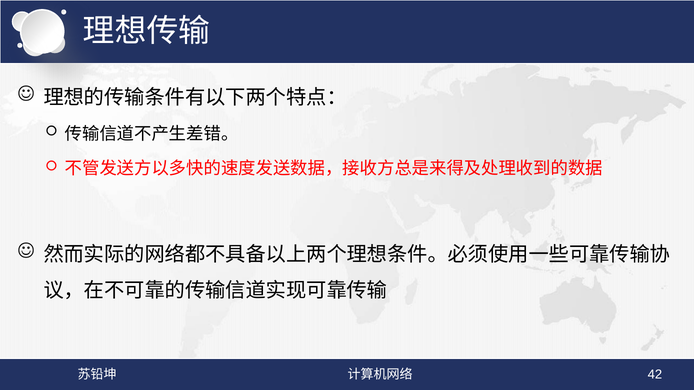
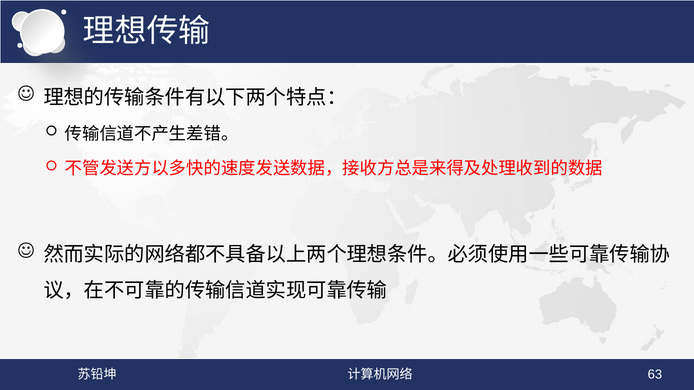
42: 42 -> 63 (655, 375)
